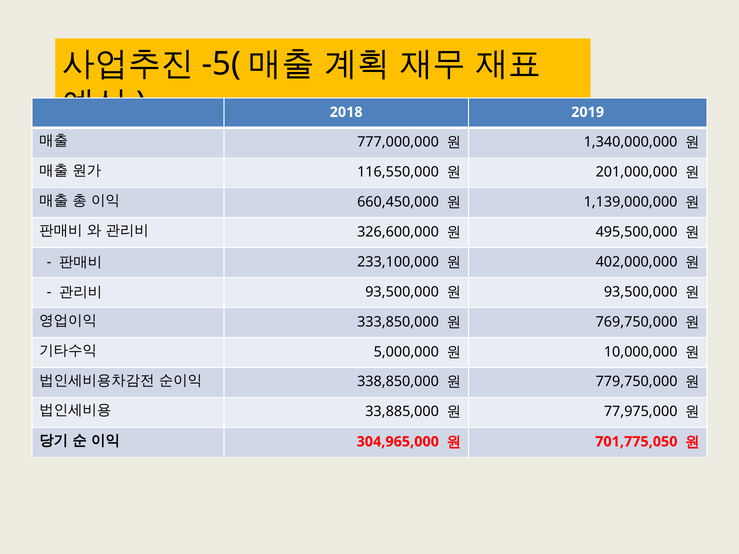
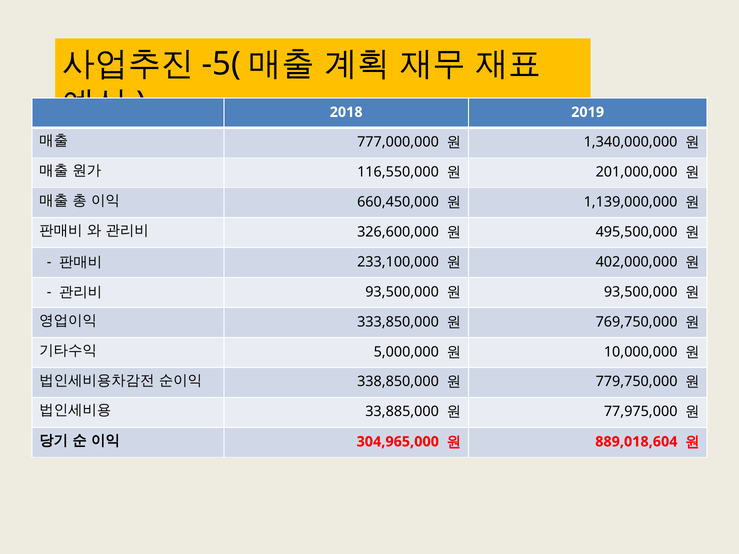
701,775,050: 701,775,050 -> 889,018,604 (636, 442)
